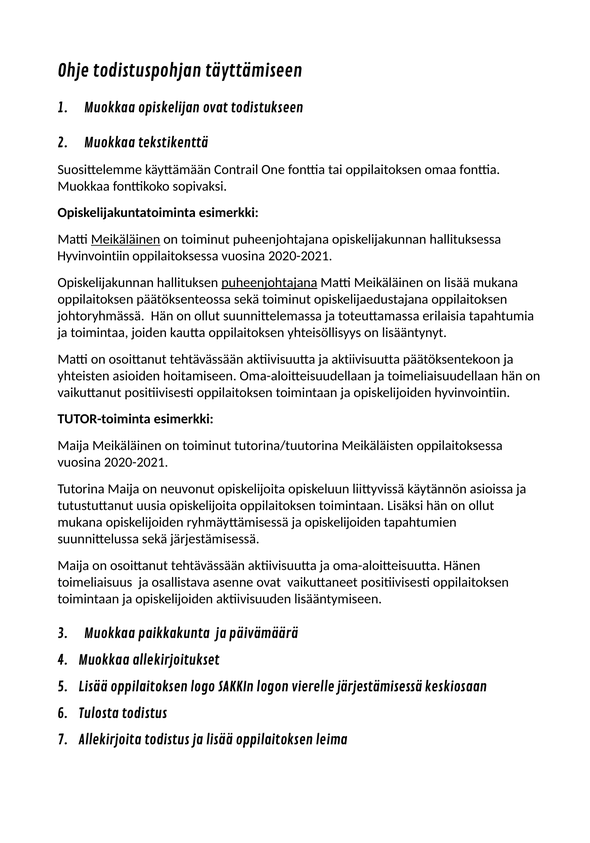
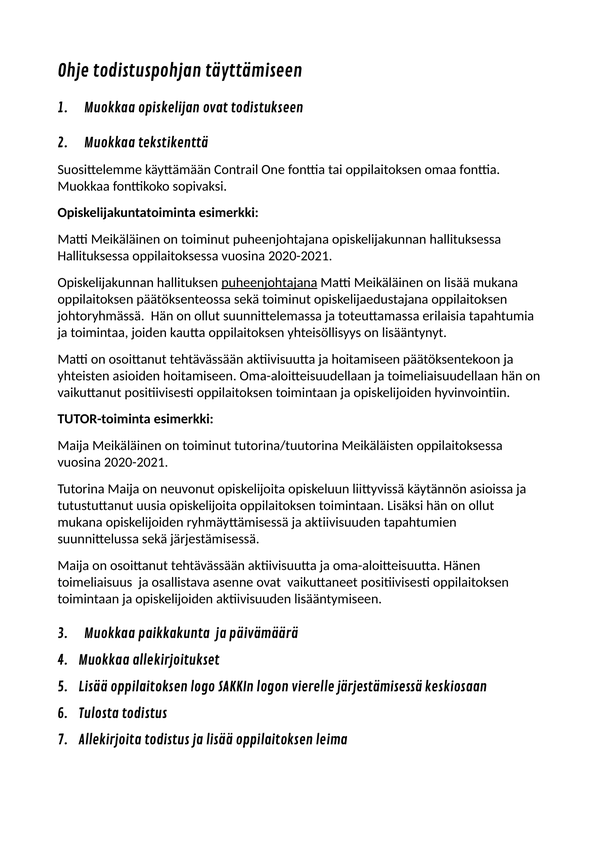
Meikäläinen underline: present -> none (126, 239)
Hyvinvointiin: Hyvinvointiin -> Hallituksessa (93, 256)
ja aktiivisuutta: aktiivisuutta -> hoitamiseen (366, 359)
ryhmäyttämisessä ja opiskelijoiden: opiskelijoiden -> aktiivisuuden (343, 522)
